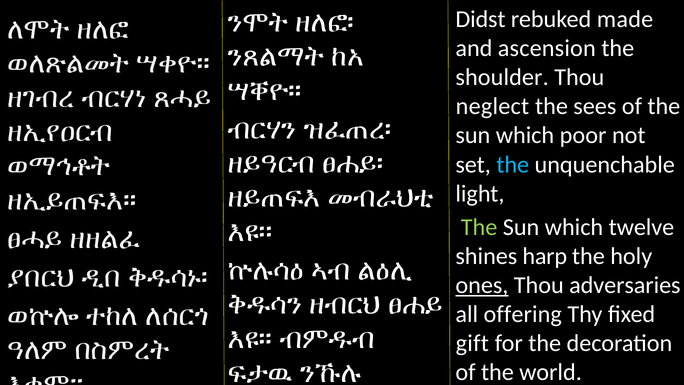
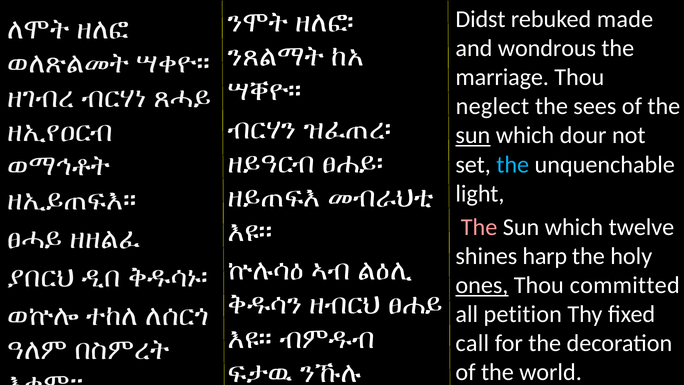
ascension: ascension -> wondrous (547, 48)
shoulder: shoulder -> marriage (502, 77)
sun underline: none -> present (473, 135)
poor: poor -> dour (583, 135)
The colour: light green -> pink (479, 227)
adversaries: adversaries -> committed (625, 285)
offering: offering -> petition (523, 314)
gift: gift -> call (472, 343)
